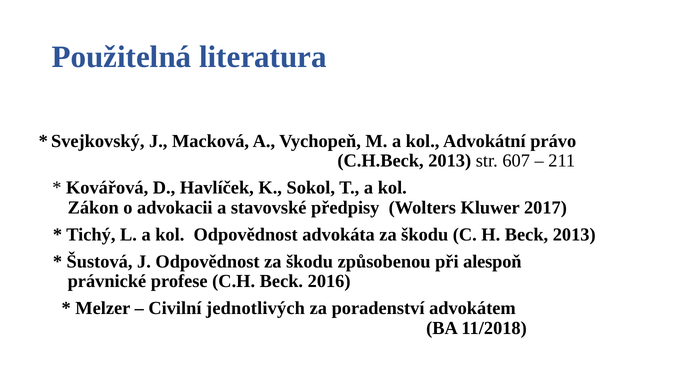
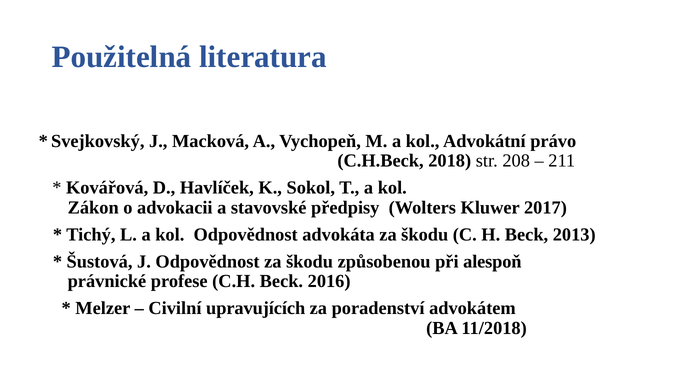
C.H.Beck 2013: 2013 -> 2018 (450, 161)
607: 607 -> 208 (516, 161)
jednotlivých: jednotlivých -> upravujících (256, 308)
